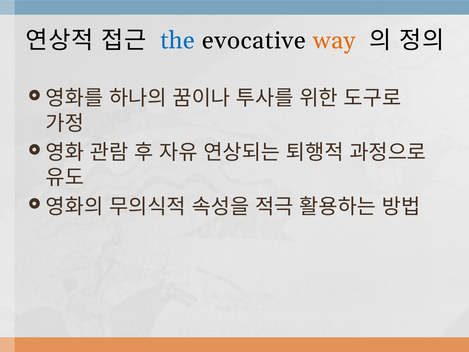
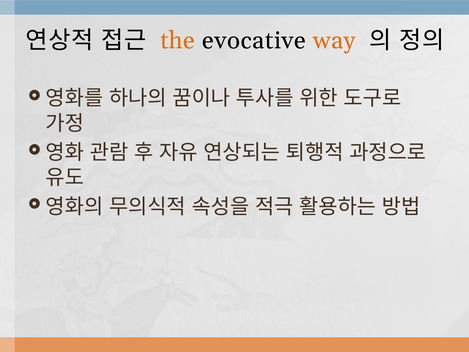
the colour: blue -> orange (178, 40)
